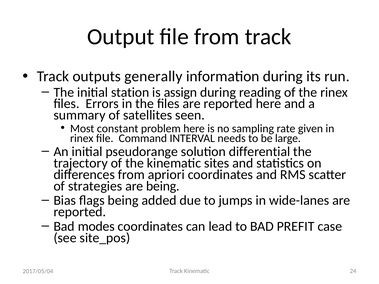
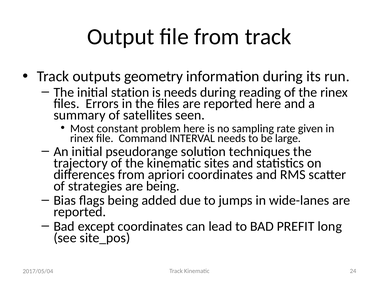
generally: generally -> geometry (154, 76)
is assign: assign -> needs (180, 92)
differential: differential -> techniques (260, 152)
modes: modes -> except (96, 227)
case: case -> long (330, 227)
